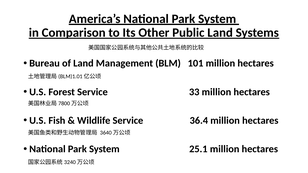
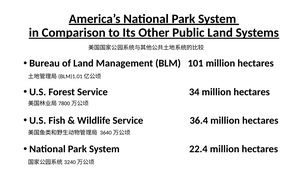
33: 33 -> 34 (194, 92)
25.1: 25.1 -> 22.4 (198, 149)
